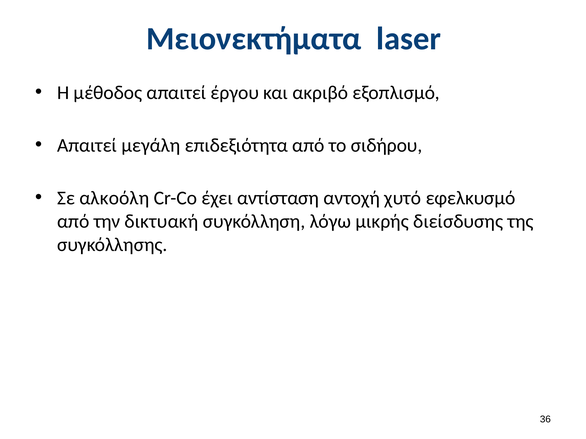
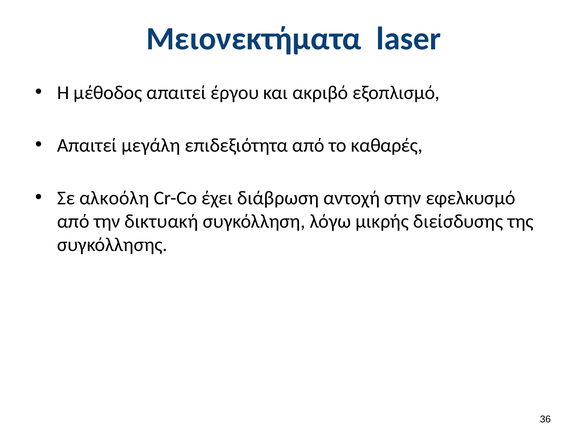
σιδήρου: σιδήρου -> καθαρές (387, 145)
αντίσταση: αντίσταση -> διάβρωση (278, 198)
χυτό: χυτό -> στην (403, 198)
